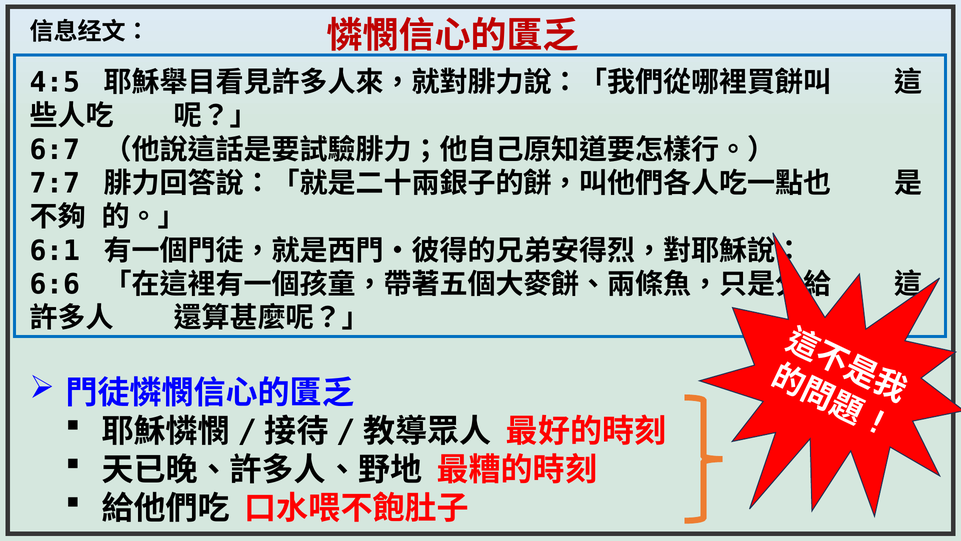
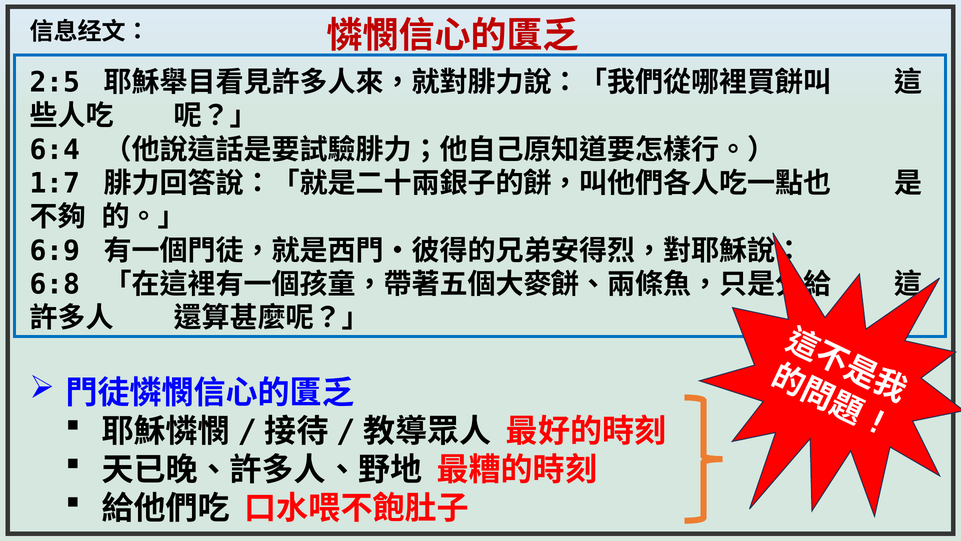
4:5: 4:5 -> 2:5 (55, 82)
6:7: 6:7 -> 6:4 (55, 150)
7:7: 7:7 -> 1:7 (55, 183)
6:1: 6:1 -> 6:9 (55, 251)
6:6: 6:6 -> 6:8 (55, 284)
